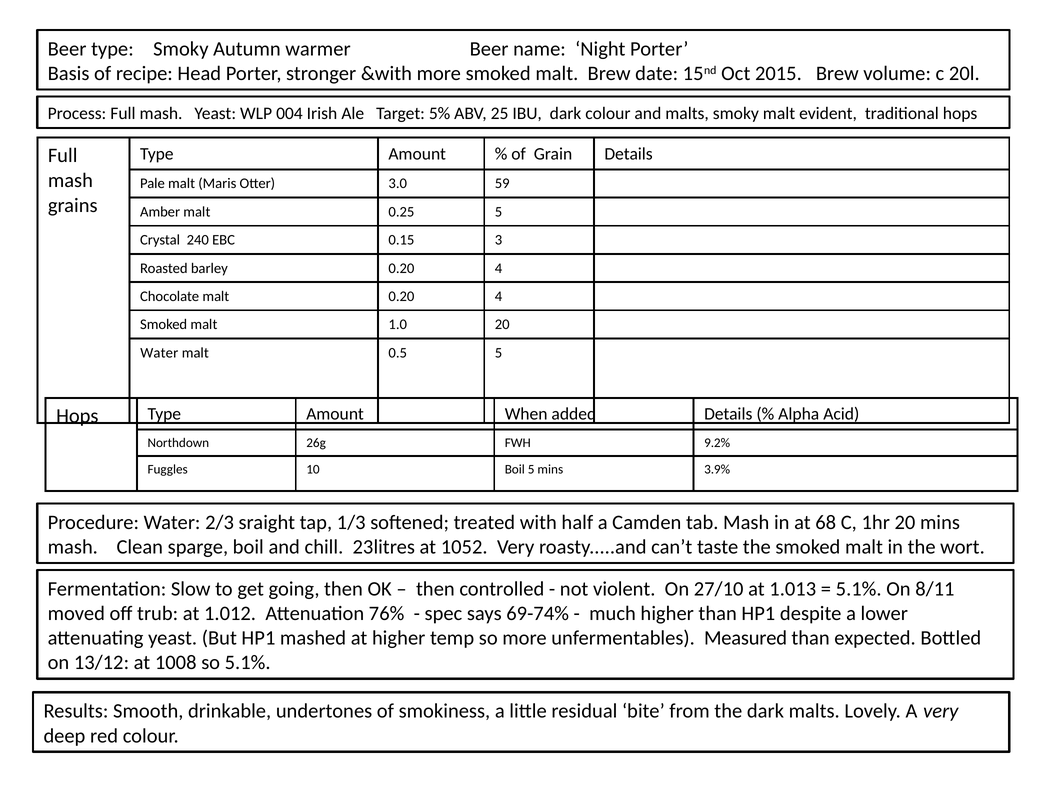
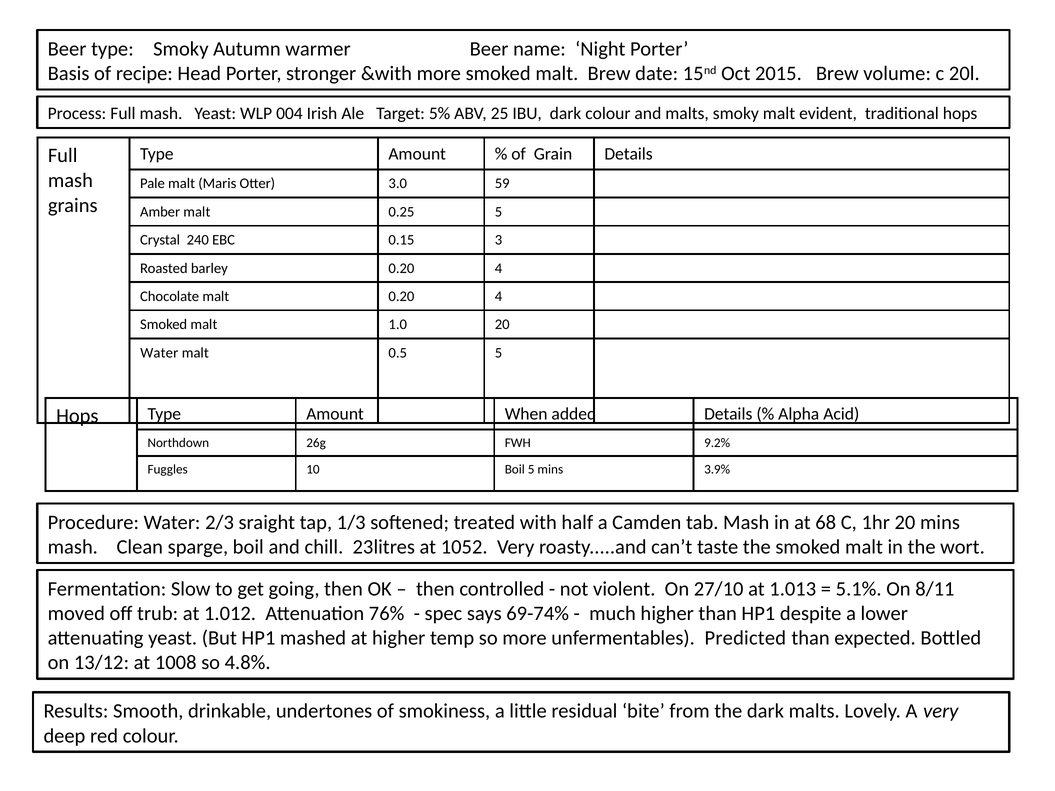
Measured: Measured -> Predicted (745, 638)
so 5.1%: 5.1% -> 4.8% (248, 663)
